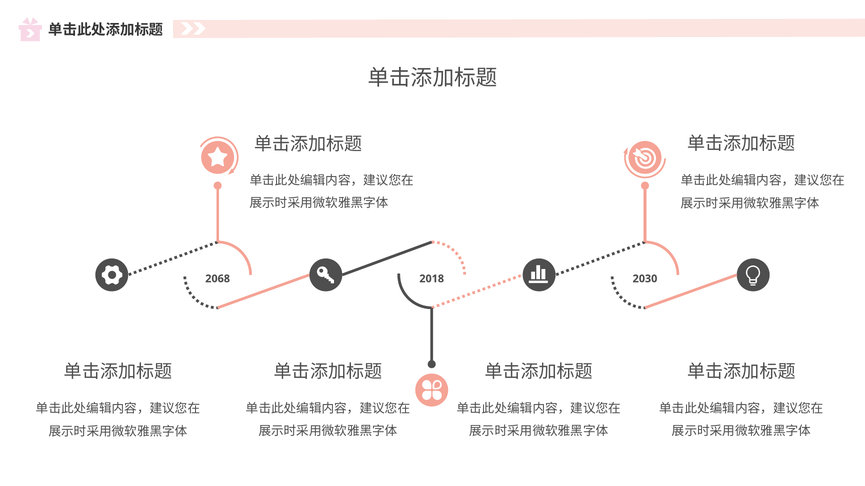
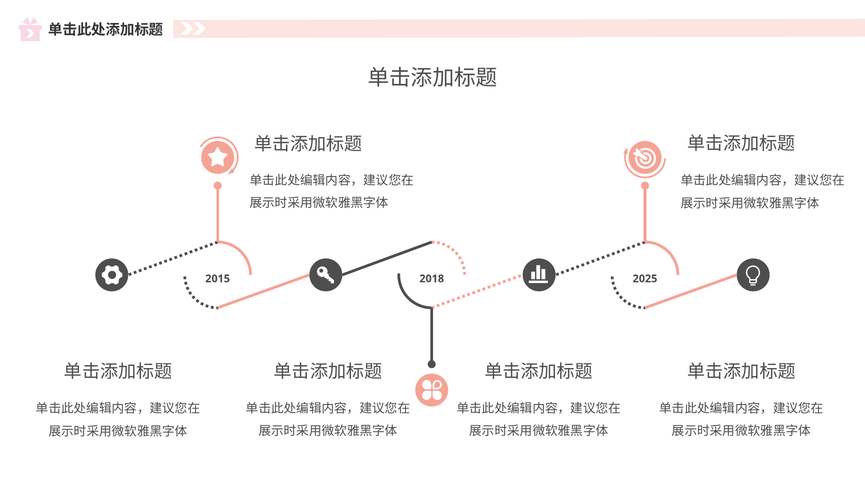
2068: 2068 -> 2015 (218, 279)
2030: 2030 -> 2025 (645, 279)
